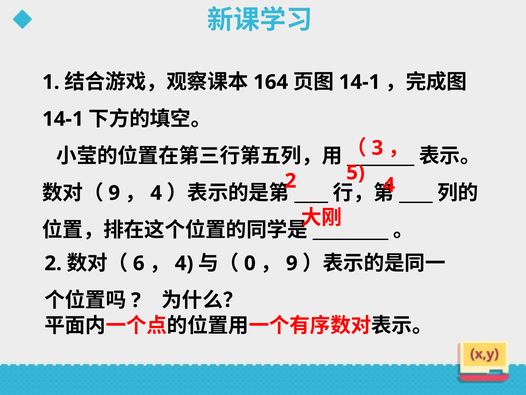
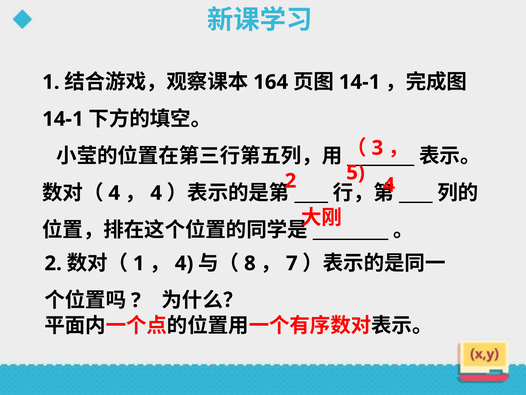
9: 9 -> 4 (114, 193)
6: 6 -> 1 (139, 263)
0: 0 -> 8 (250, 263)
9: 9 -> 7 (292, 263)
